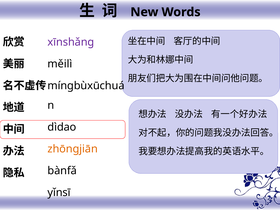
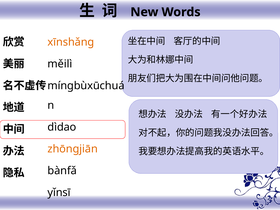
xīnshǎng colour: purple -> orange (71, 42)
